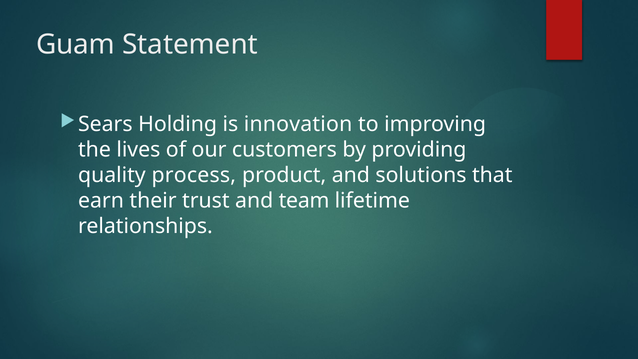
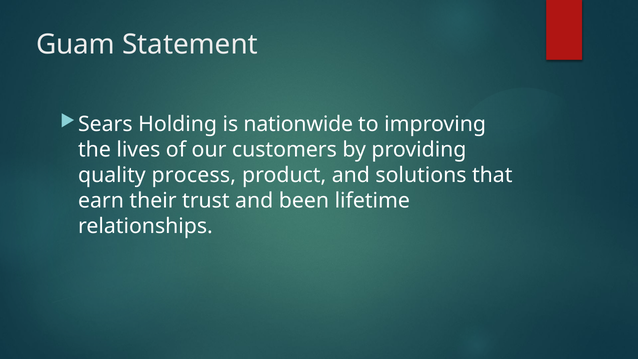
innovation: innovation -> nationwide (298, 124)
team: team -> been (304, 201)
